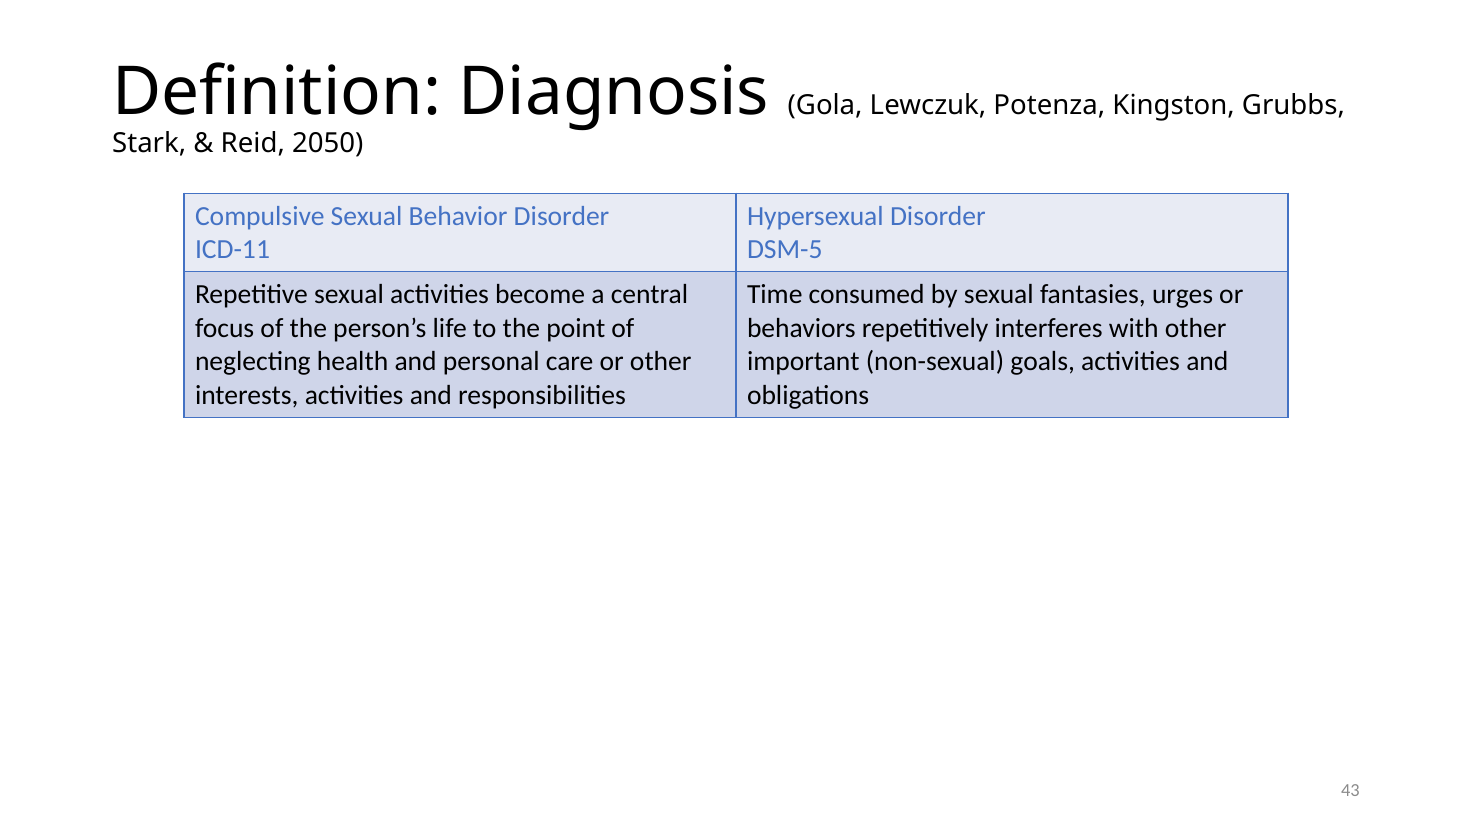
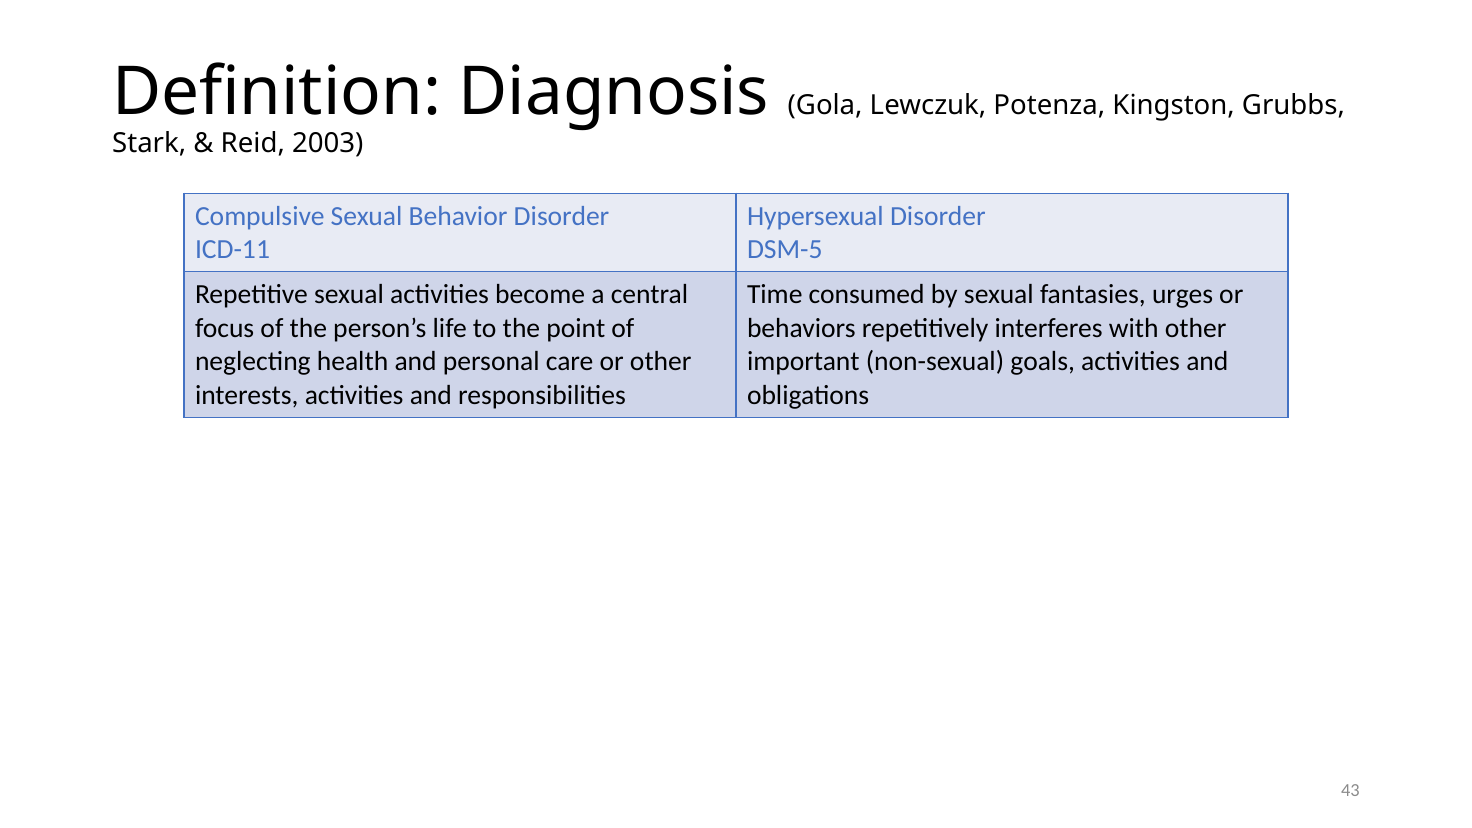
2050: 2050 -> 2003 (328, 144)
